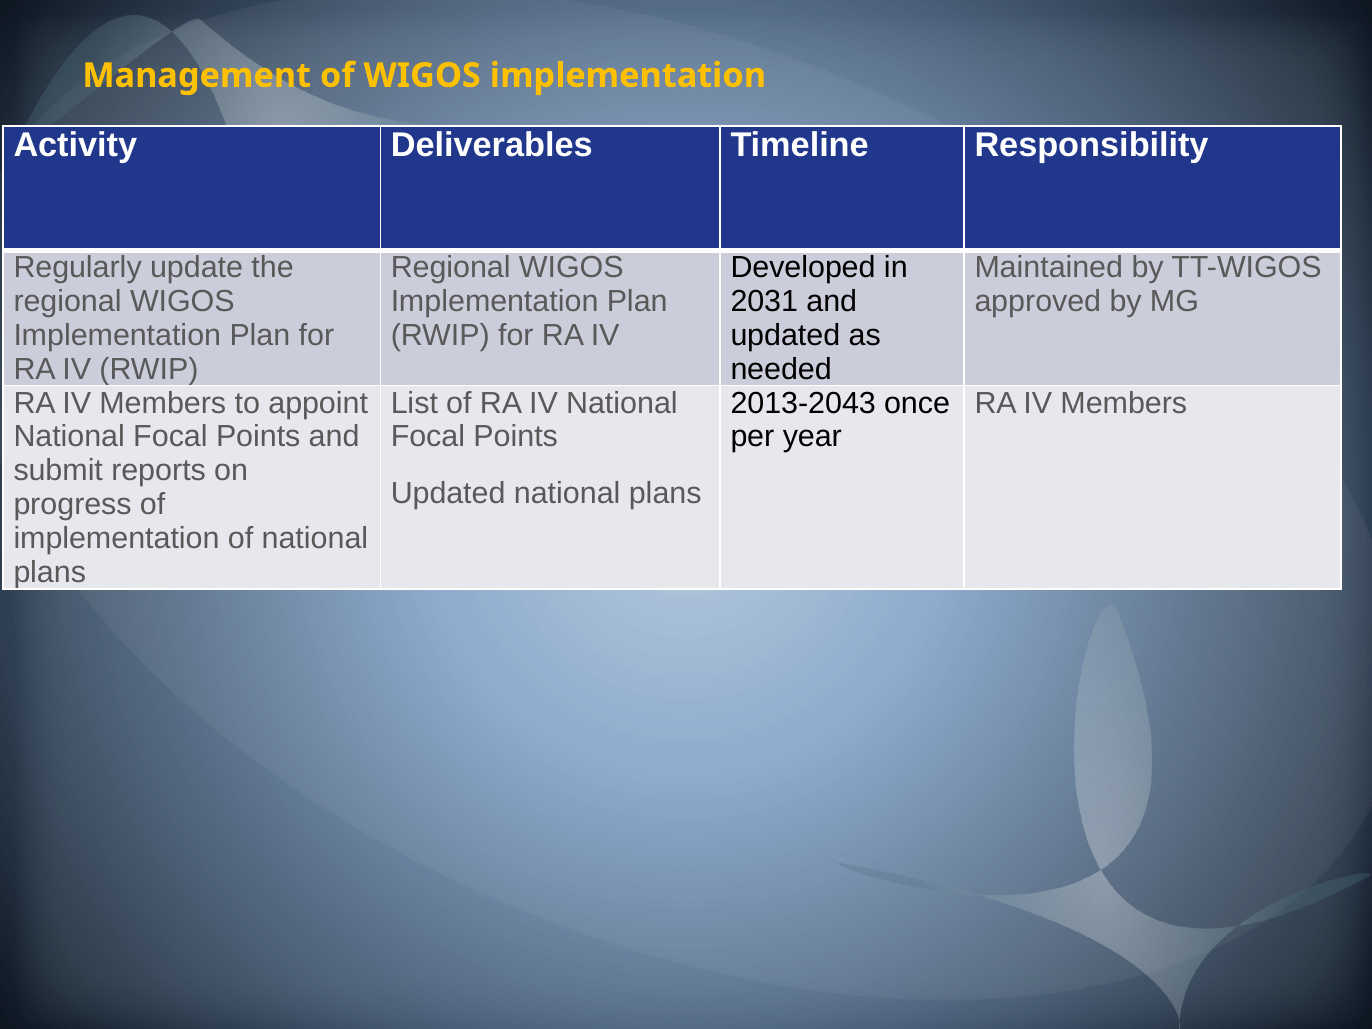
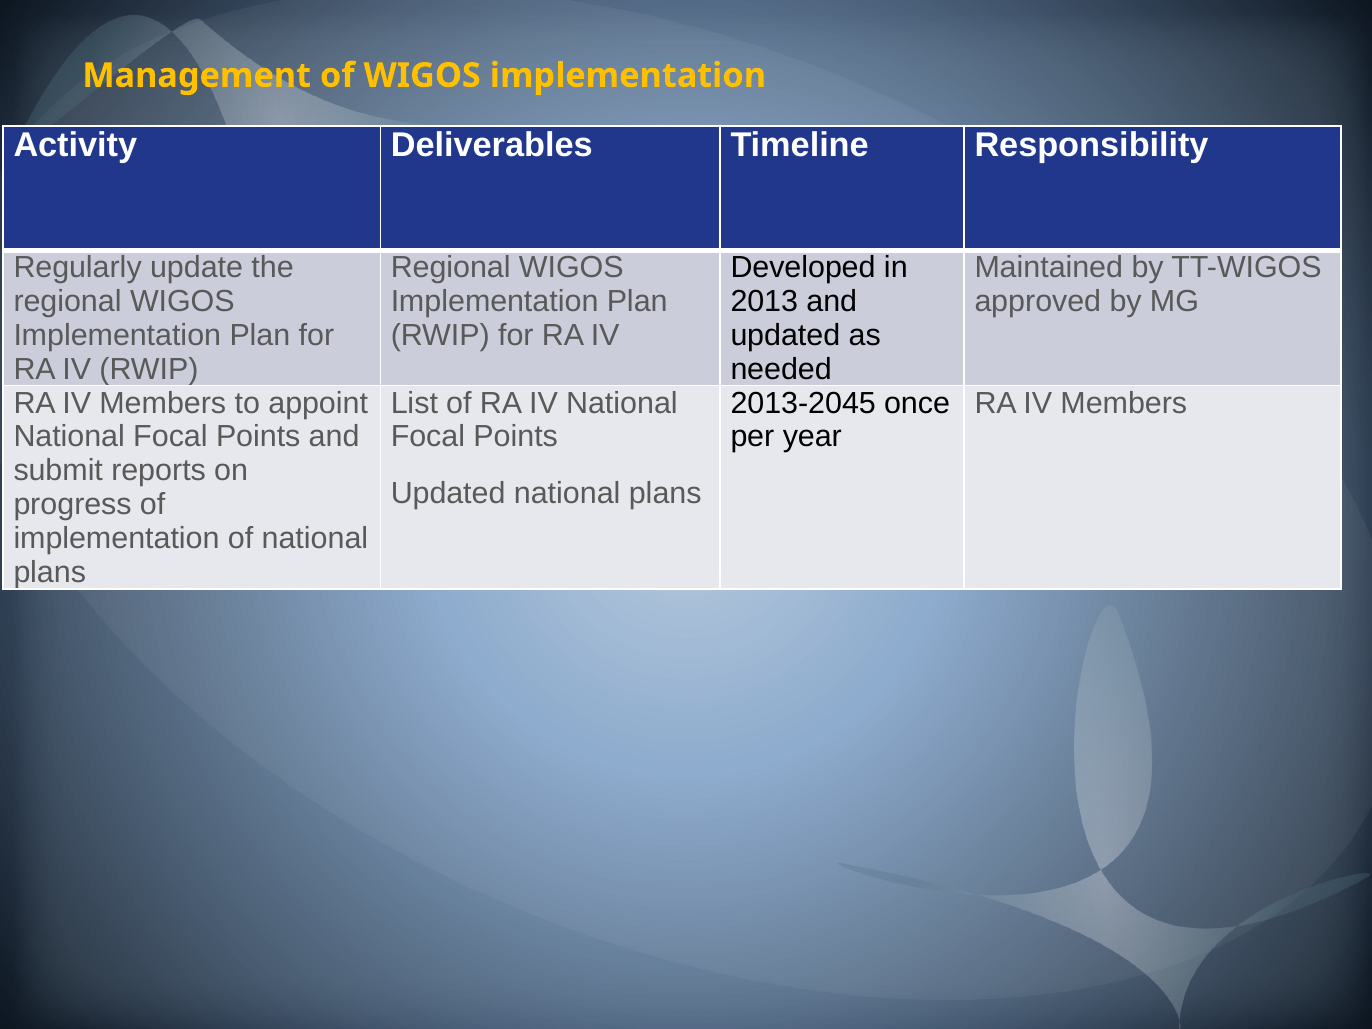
2031: 2031 -> 2013 (764, 301)
2013-2043: 2013-2043 -> 2013-2045 (803, 403)
